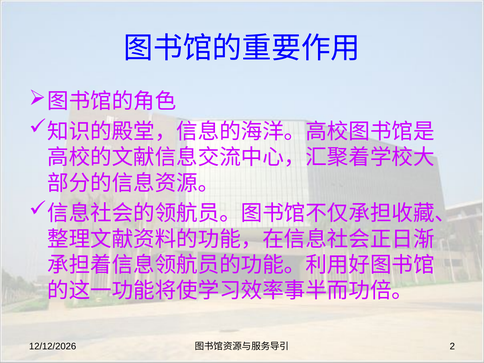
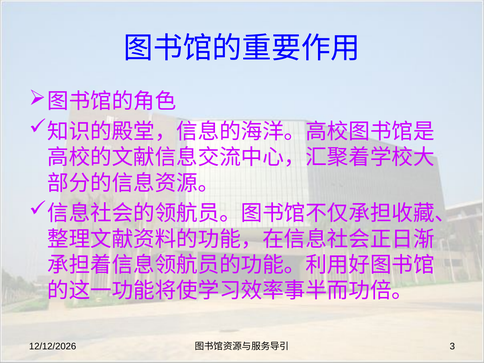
2: 2 -> 3 (452, 347)
